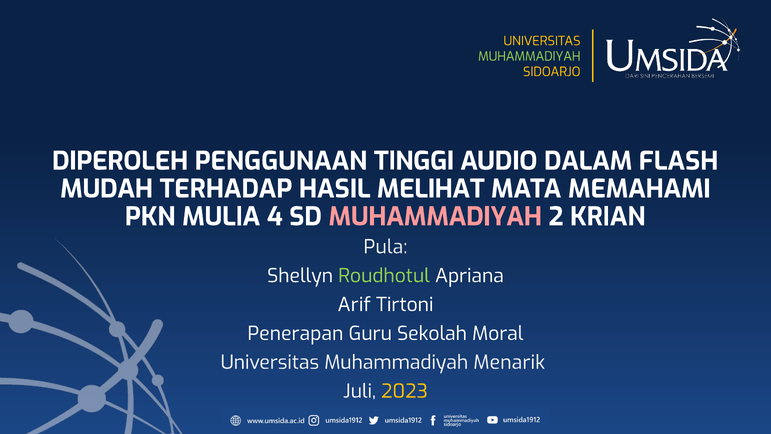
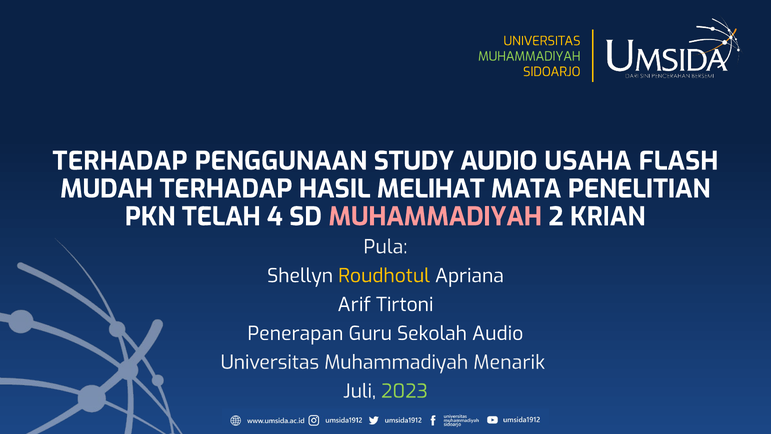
DIPEROLEH: DIPEROLEH -> TERHADAP (120, 161)
TINGGI: TINGGI -> STUDY (414, 161)
DALAM: DALAM -> USAHA (588, 161)
MEMAHAMI: MEMAHAMI -> PENELITIAN (639, 189)
MULIA: MULIA -> TELAH (221, 217)
Roudhotul colour: light green -> yellow (384, 276)
Sekolah Moral: Moral -> Audio (498, 333)
2023 colour: yellow -> light green (404, 391)
